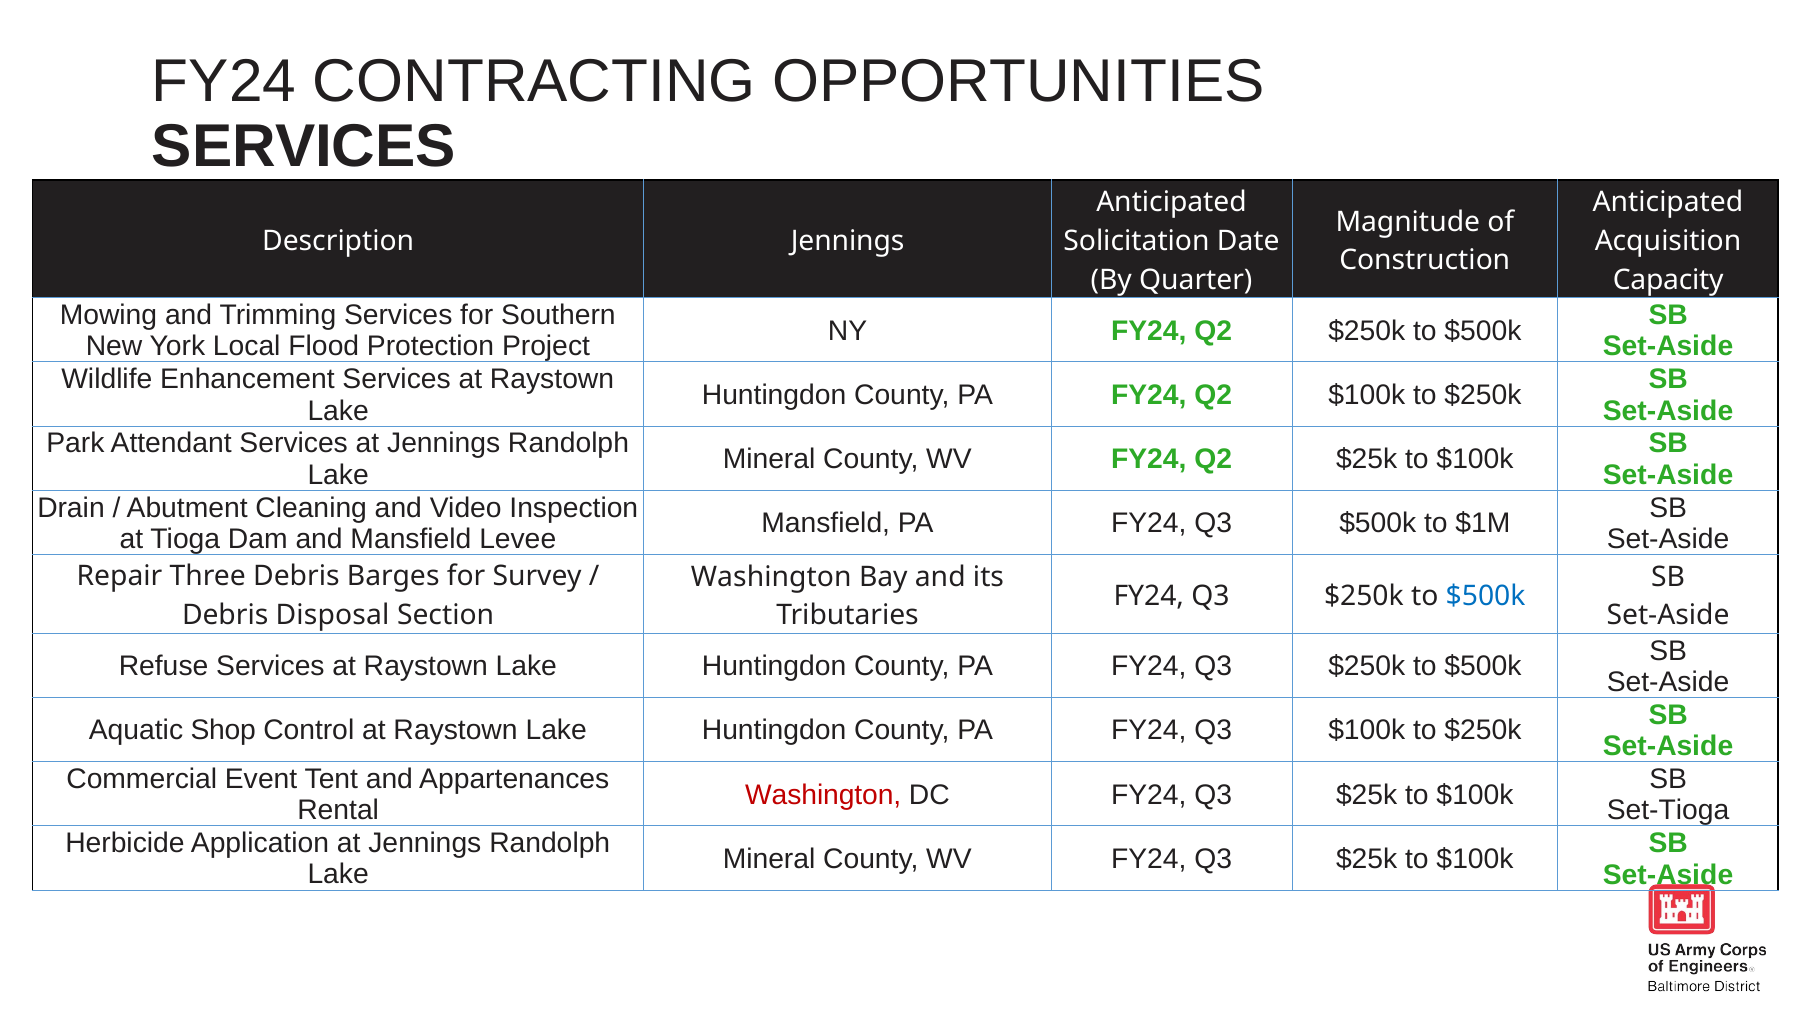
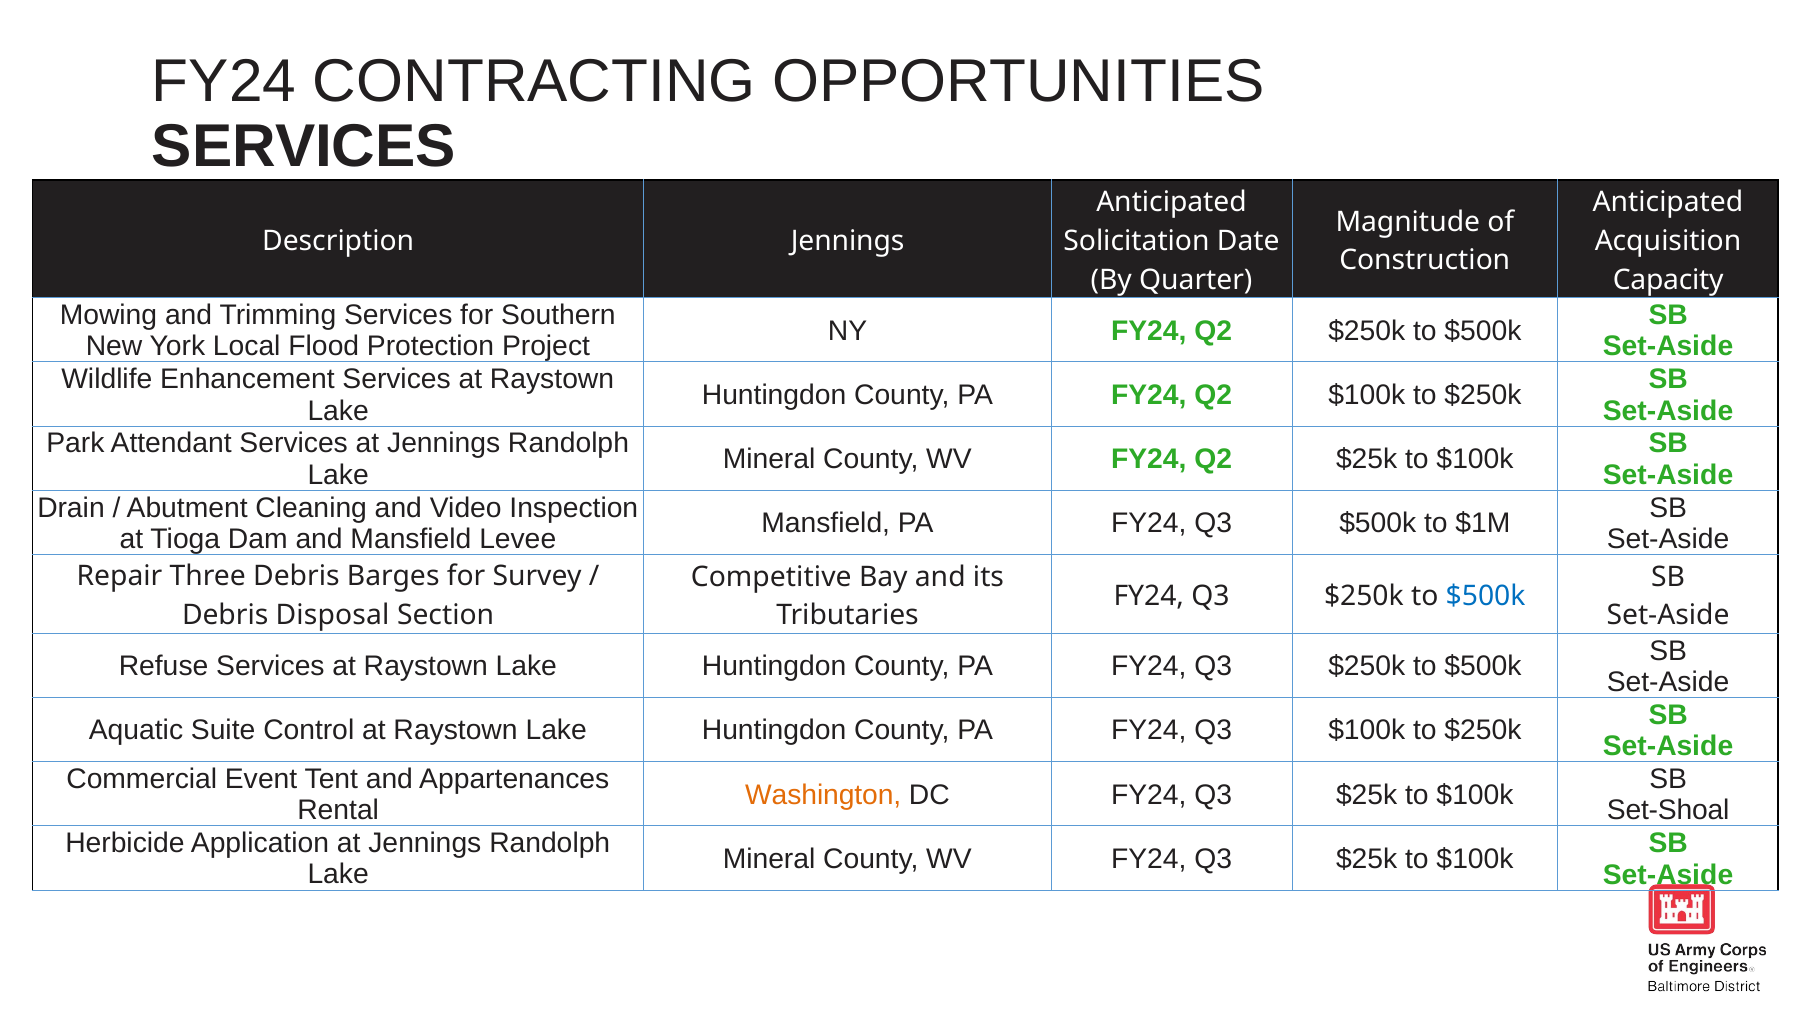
Washington: Washington -> Competitive (771, 577)
Shop: Shop -> Suite (223, 730)
Washington colour: red -> orange (823, 795)
Set-Tioga: Set-Tioga -> Set-Shoal (1668, 810)
